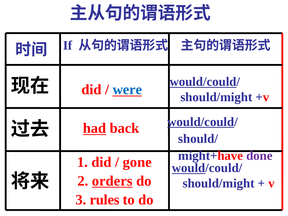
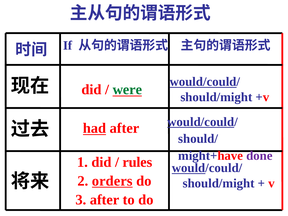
were colour: blue -> green (127, 90)
had back: back -> after (124, 128)
gone: gone -> rules (137, 162)
3 rules: rules -> after (105, 200)
